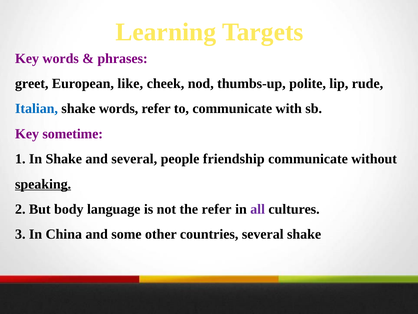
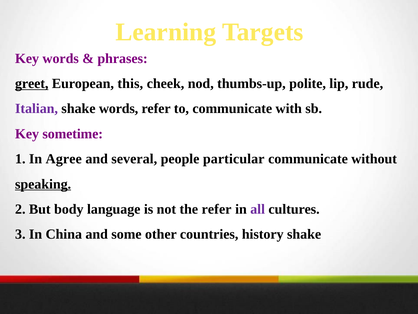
greet underline: none -> present (32, 83)
like: like -> this (130, 83)
Italian colour: blue -> purple (36, 109)
In Shake: Shake -> Agree (64, 159)
friendship: friendship -> particular (234, 159)
countries several: several -> history (263, 234)
